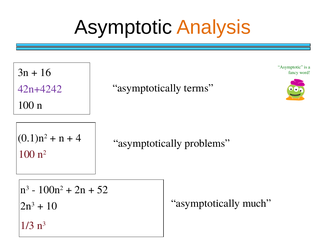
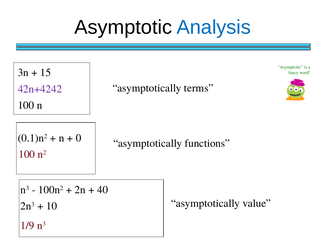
Analysis colour: orange -> blue (214, 27)
16: 16 -> 15 (46, 73)
4: 4 -> 0 (79, 138)
problems: problems -> functions (207, 144)
52: 52 -> 40 (103, 190)
much: much -> value (257, 203)
1/3: 1/3 -> 1/9 (27, 226)
